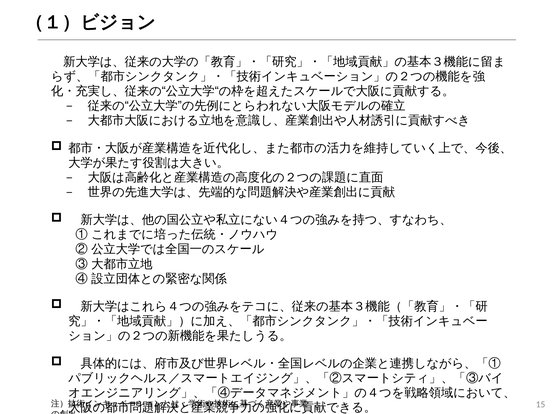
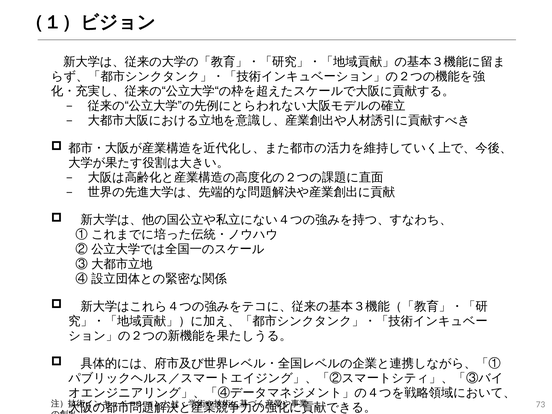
15: 15 -> 73 (541, 404)
